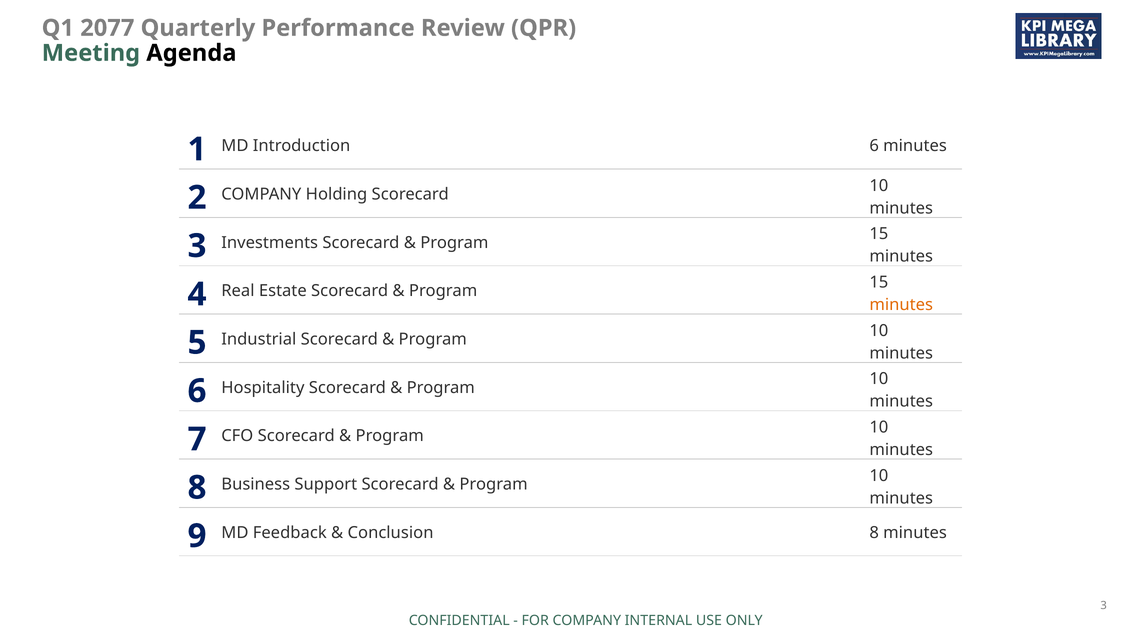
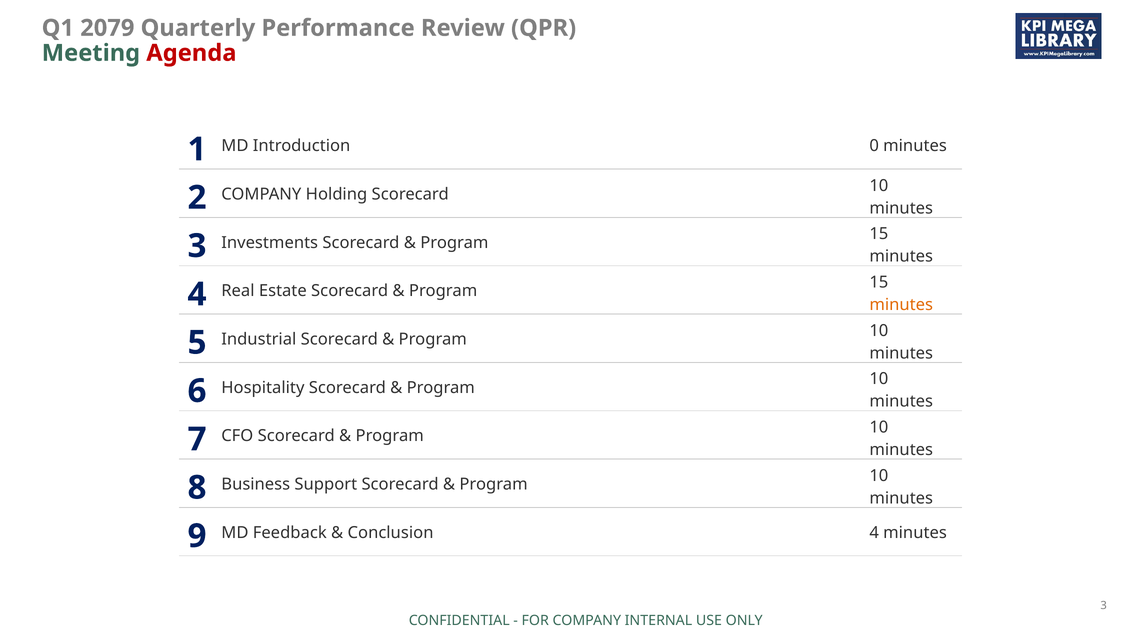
2077: 2077 -> 2079 (107, 28)
Agenda colour: black -> red (191, 53)
Introduction 6: 6 -> 0 (874, 146)
Conclusion 8: 8 -> 4 (874, 533)
